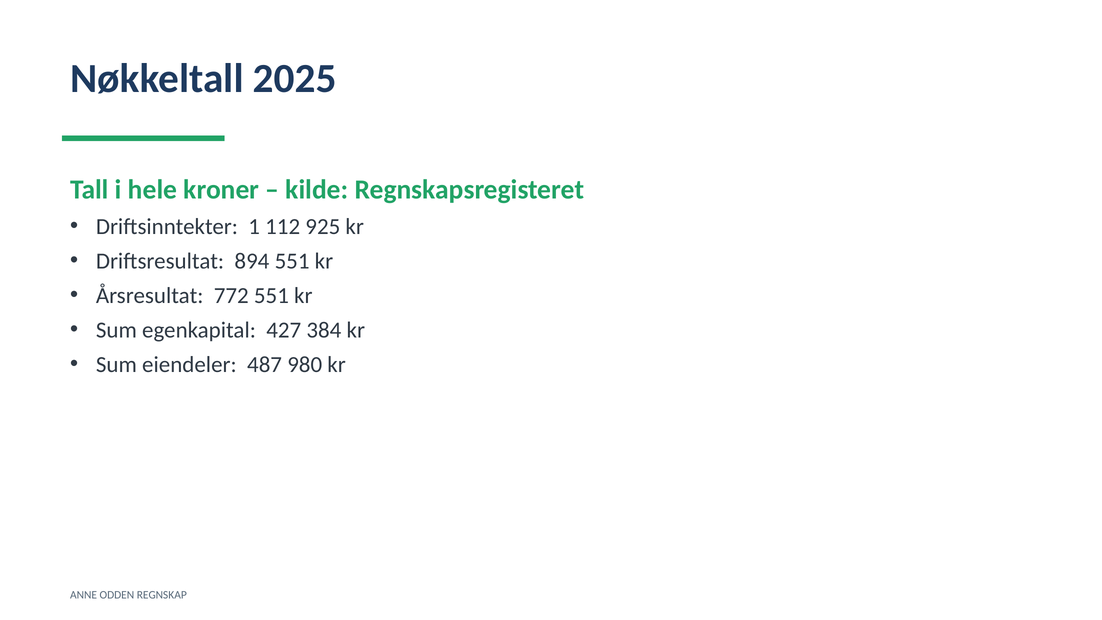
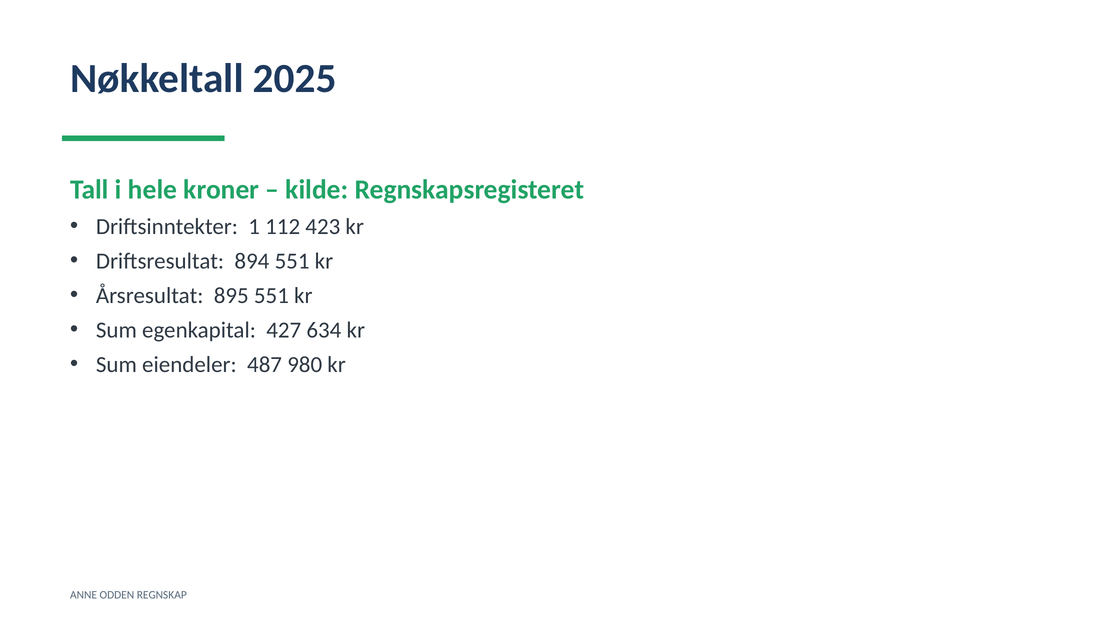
925: 925 -> 423 (323, 227)
772: 772 -> 895 (231, 296)
384: 384 -> 634 (324, 330)
